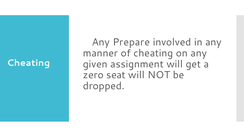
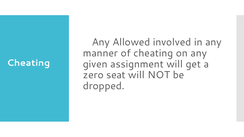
Prepare: Prepare -> Allowed (131, 42)
